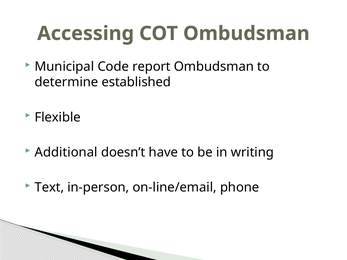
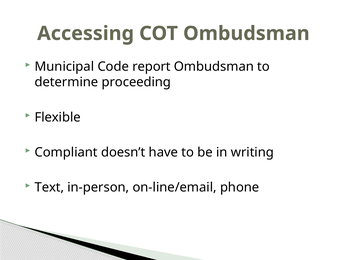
established: established -> proceeding (136, 82)
Additional: Additional -> Compliant (66, 152)
